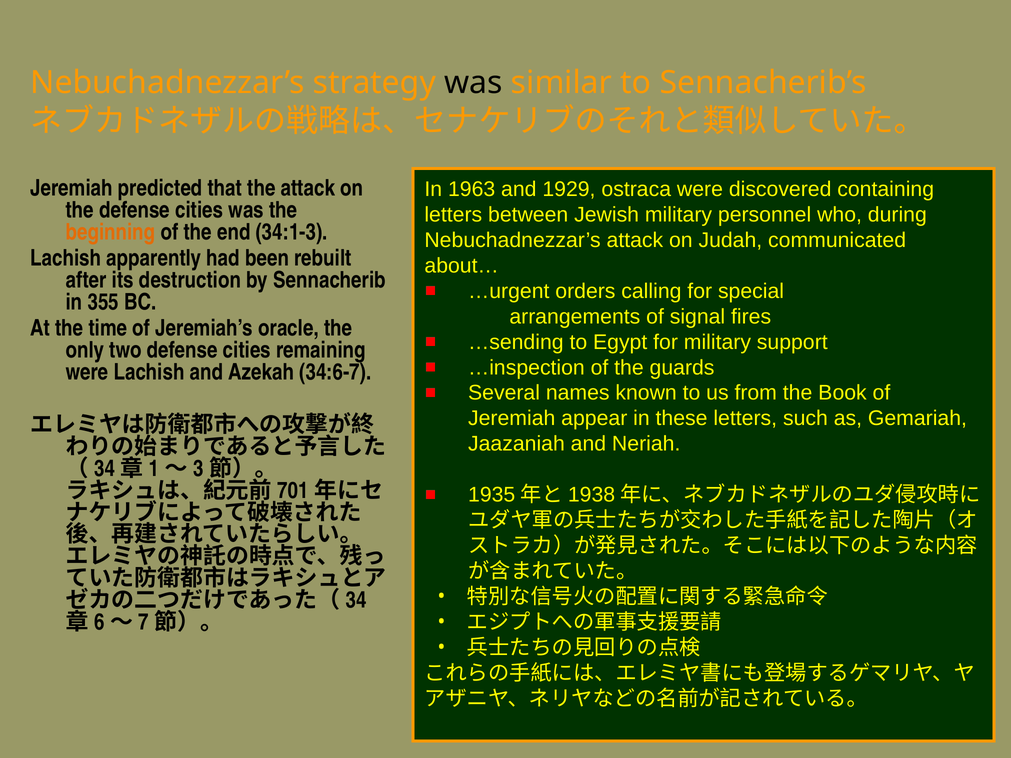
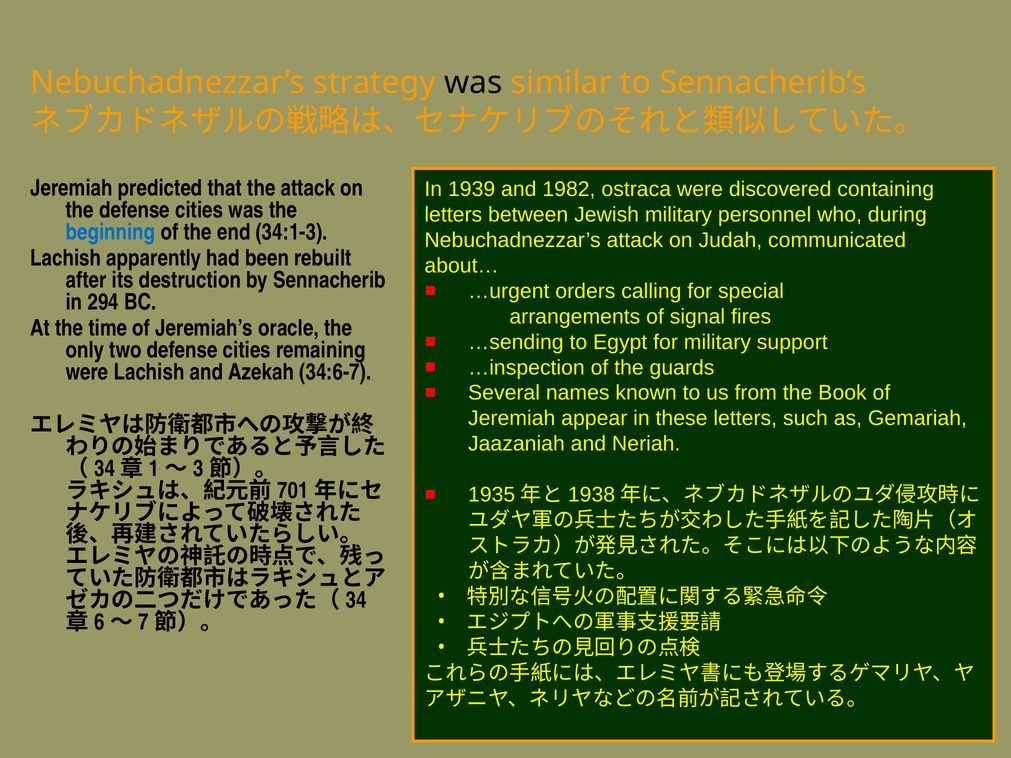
1963: 1963 -> 1939 (472, 189)
1929: 1929 -> 1982 (569, 189)
beginning colour: orange -> blue (111, 232)
355: 355 -> 294 (103, 302)
